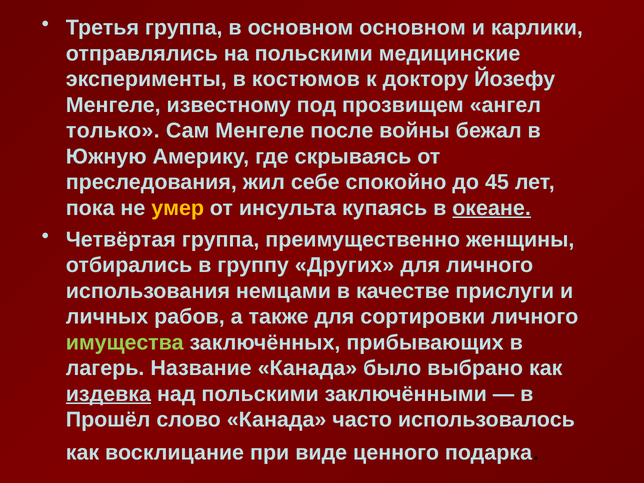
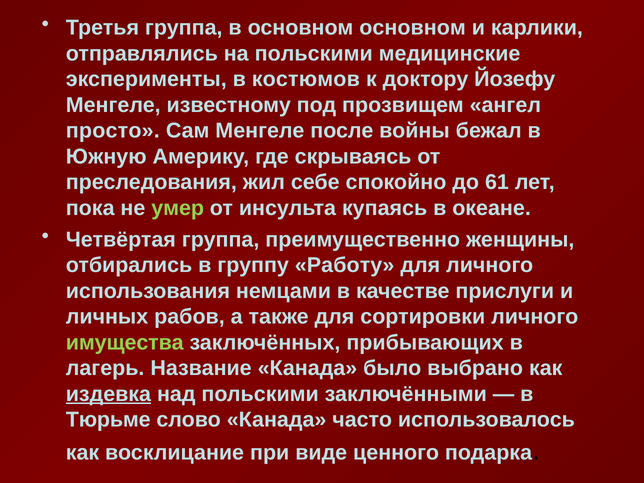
только: только -> просто (113, 131)
45: 45 -> 61 (497, 182)
умер colour: yellow -> light green (178, 208)
океане underline: present -> none (492, 208)
Других: Других -> Работу (345, 265)
Прошёл: Прошёл -> Тюрьме (108, 420)
